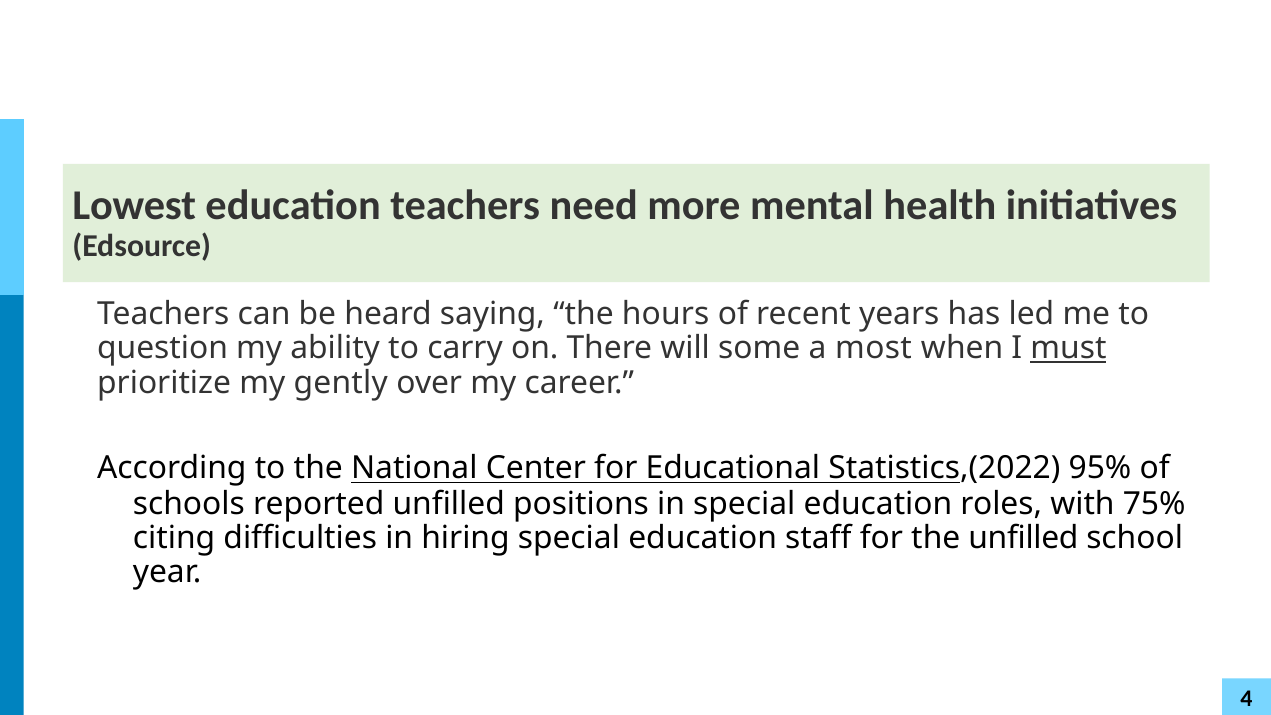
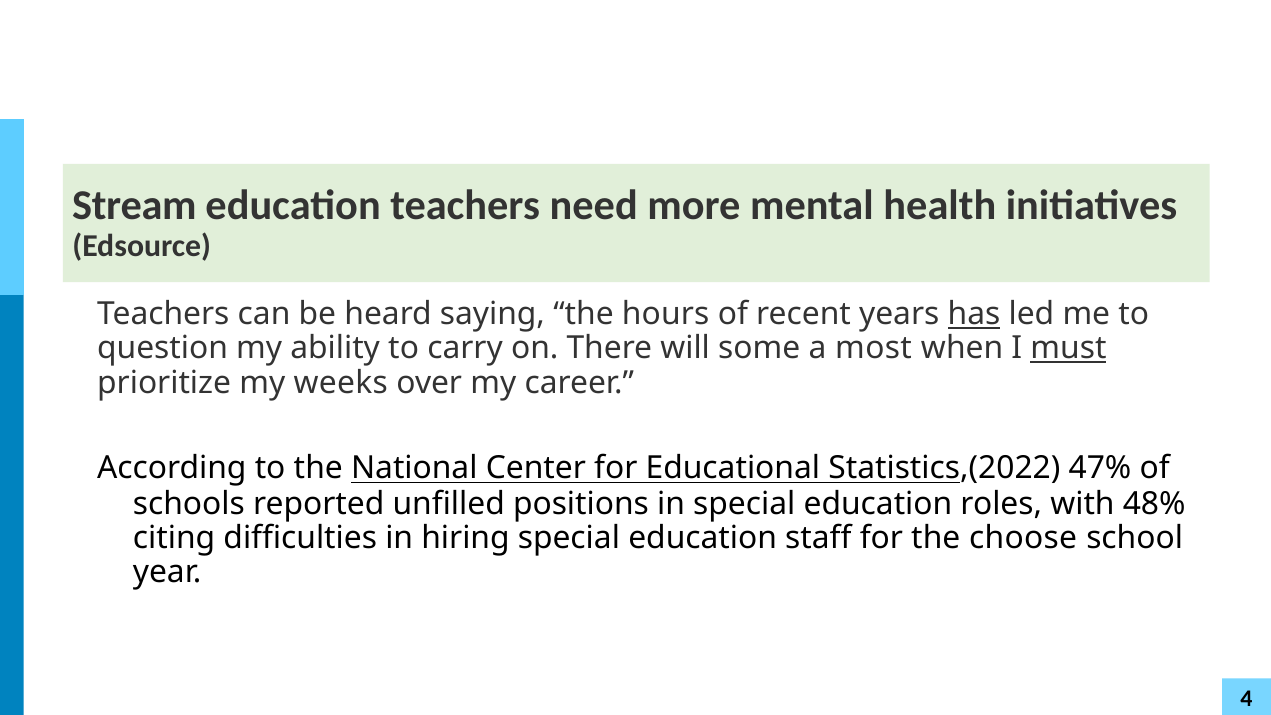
Lowest: Lowest -> Stream (134, 206)
has underline: none -> present (974, 314)
gently: gently -> weeks (341, 383)
95%: 95% -> 47% (1100, 468)
75%: 75% -> 48% (1154, 503)
the unfilled: unfilled -> choose (1023, 538)
